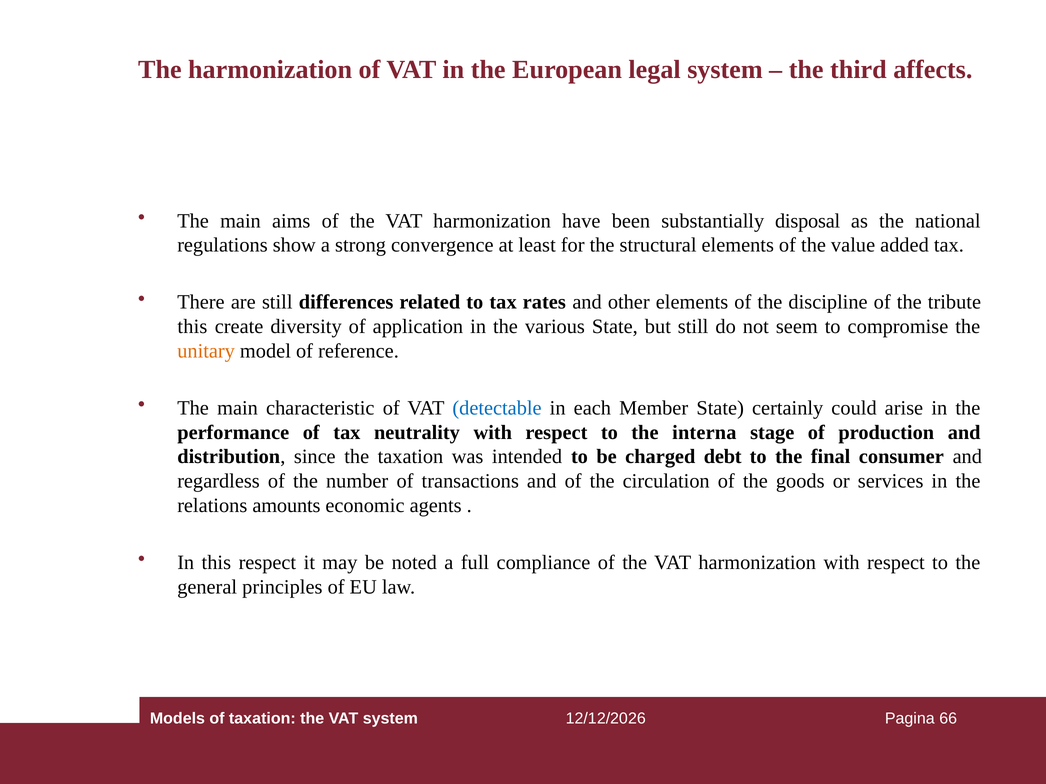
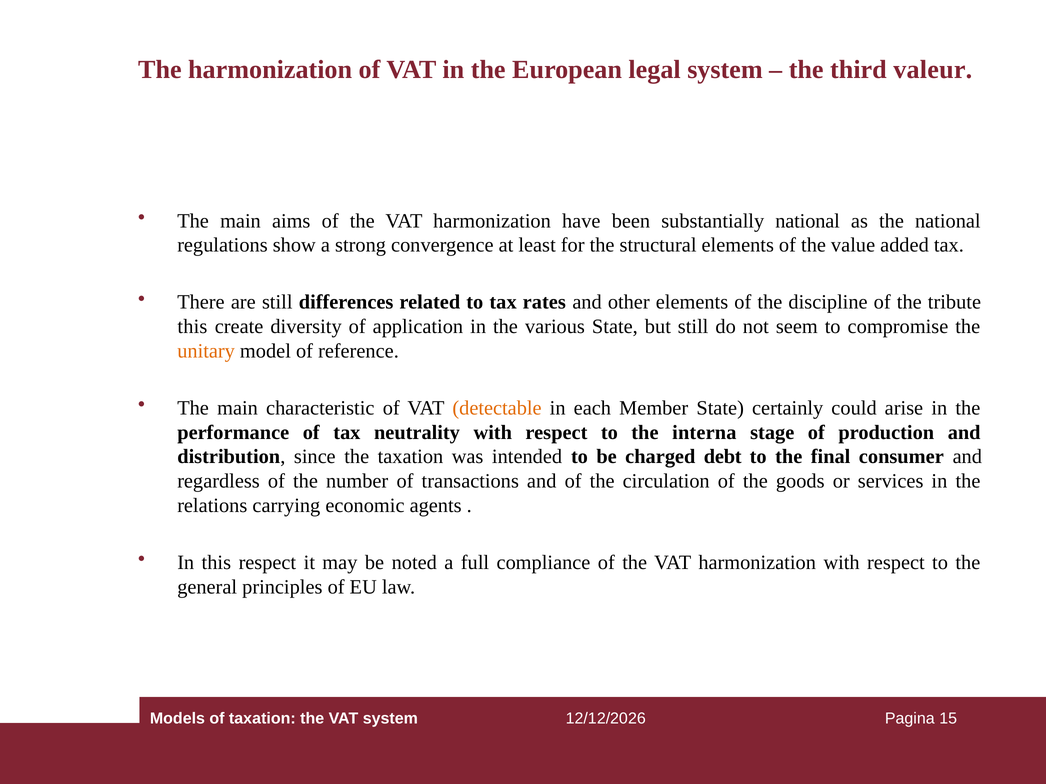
affects: affects -> valeur (933, 70)
substantially disposal: disposal -> national (808, 221)
detectable colour: blue -> orange (497, 408)
amounts: amounts -> carrying (286, 506)
66: 66 -> 15 (948, 719)
